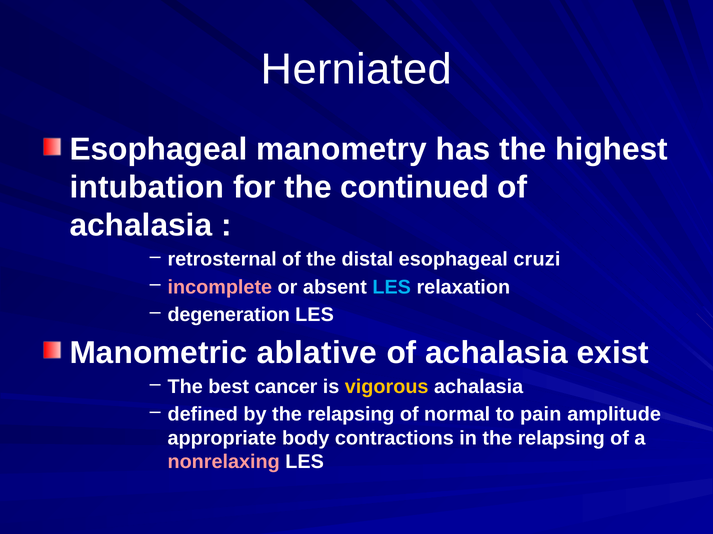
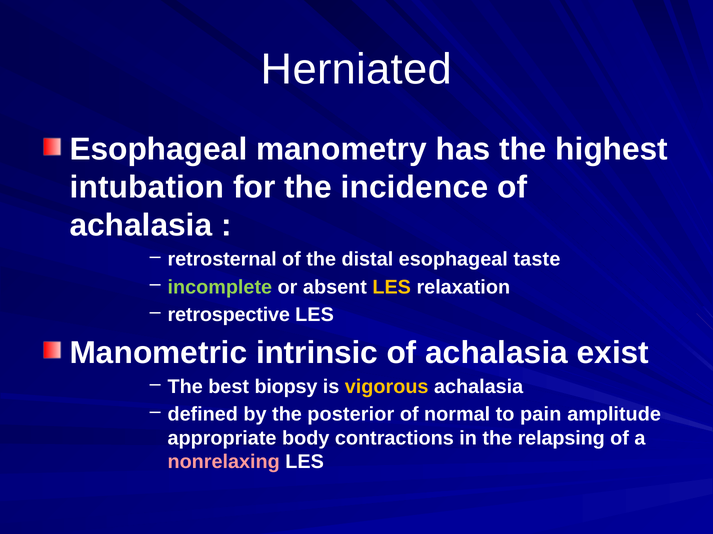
continued: continued -> incidence (414, 188)
cruzi: cruzi -> taste (537, 260)
incomplete colour: pink -> light green (220, 287)
LES colour: light blue -> yellow (392, 287)
degeneration: degeneration -> retrospective (229, 315)
ablative: ablative -> intrinsic (317, 353)
cancer: cancer -> biopsy (286, 387)
by the relapsing: relapsing -> posterior (351, 415)
